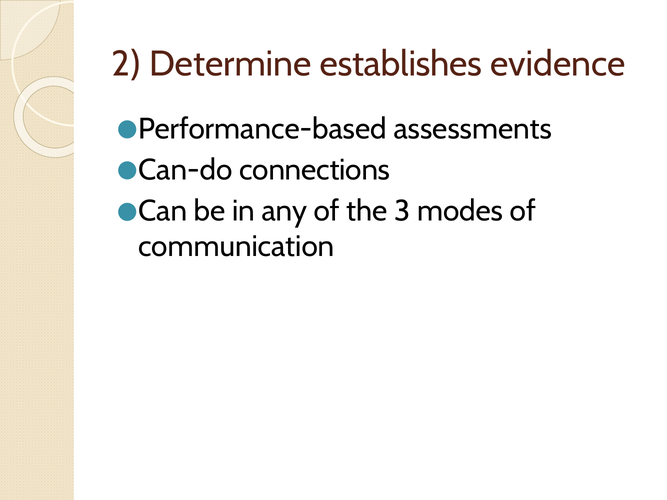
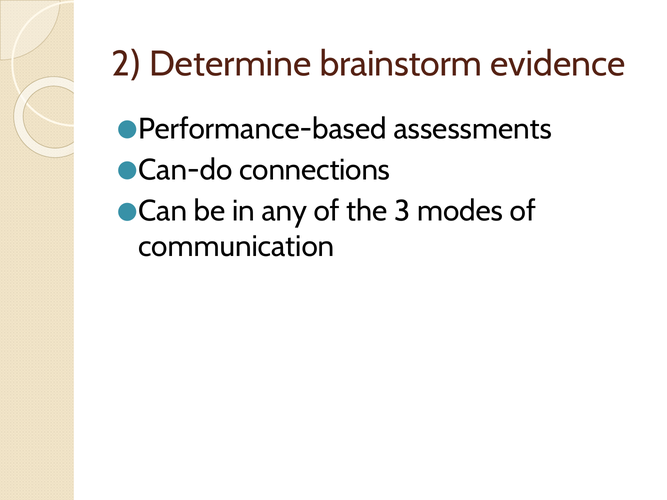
establishes: establishes -> brainstorm (401, 64)
